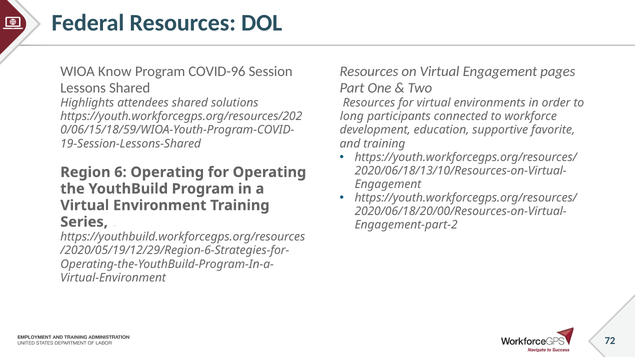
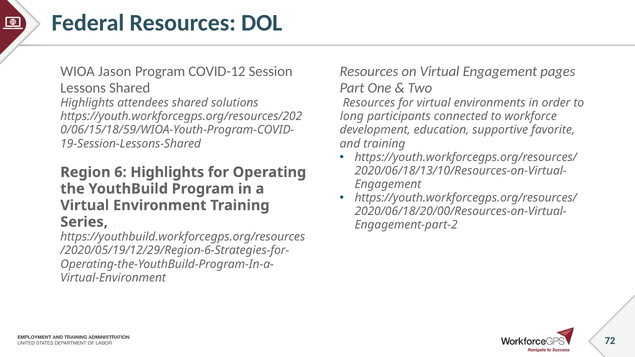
Know: Know -> Jason (115, 71)
COVID-96: COVID-96 -> COVID-12 (217, 71)
6 Operating: Operating -> Highlights (167, 172)
